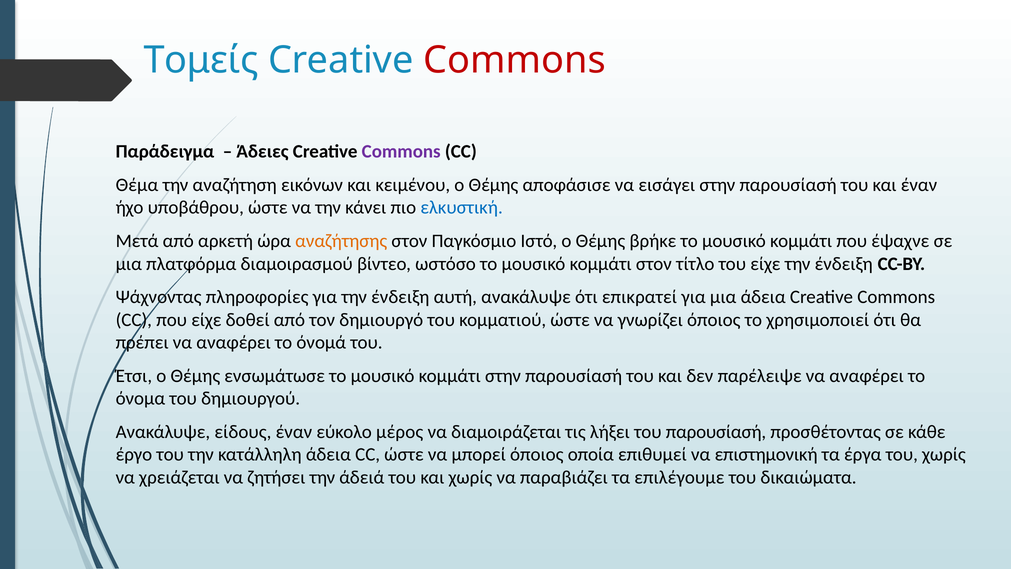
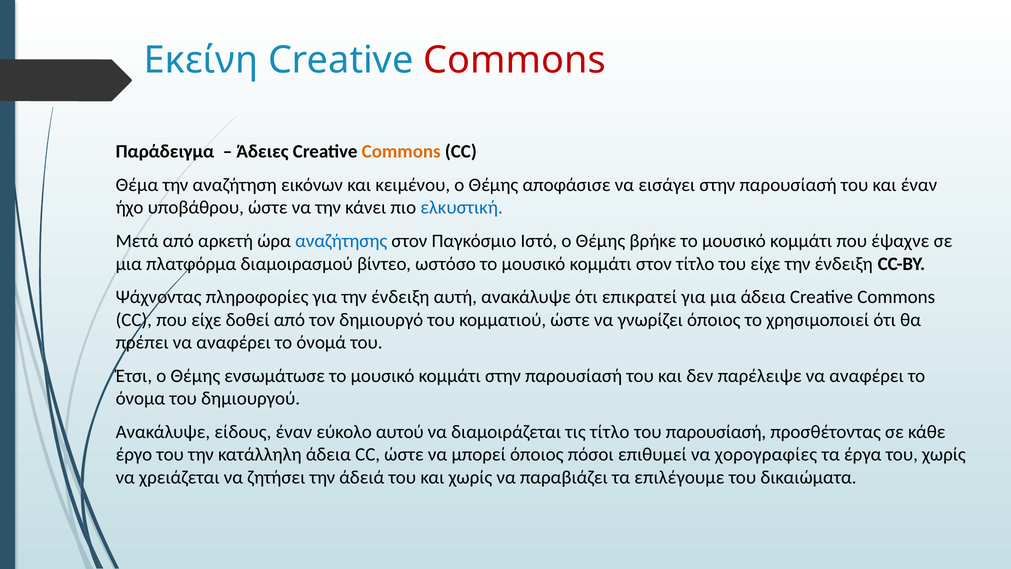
Τομείς: Τομείς -> Εκείνη (201, 60)
Commons colour: purple -> orange (401, 152)
αναζήτησης colour: orange -> blue (341, 241)
μέρος: μέρος -> αυτού (400, 432)
τις λήξει: λήξει -> τίτλο (610, 432)
οποία: οποία -> πόσοι (591, 454)
επιστημονική: επιστημονική -> χορογραφίες (766, 454)
